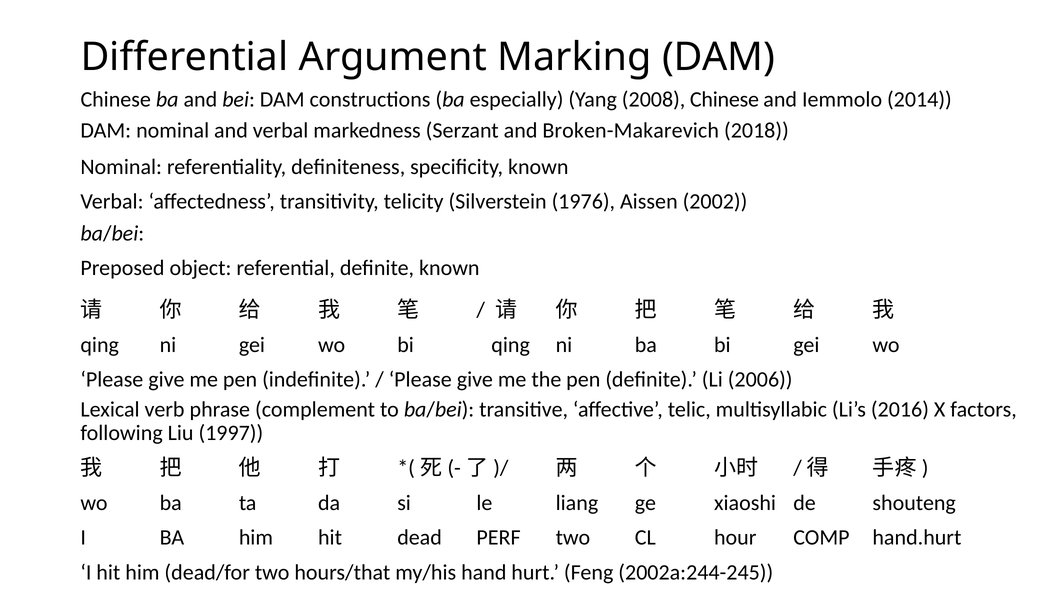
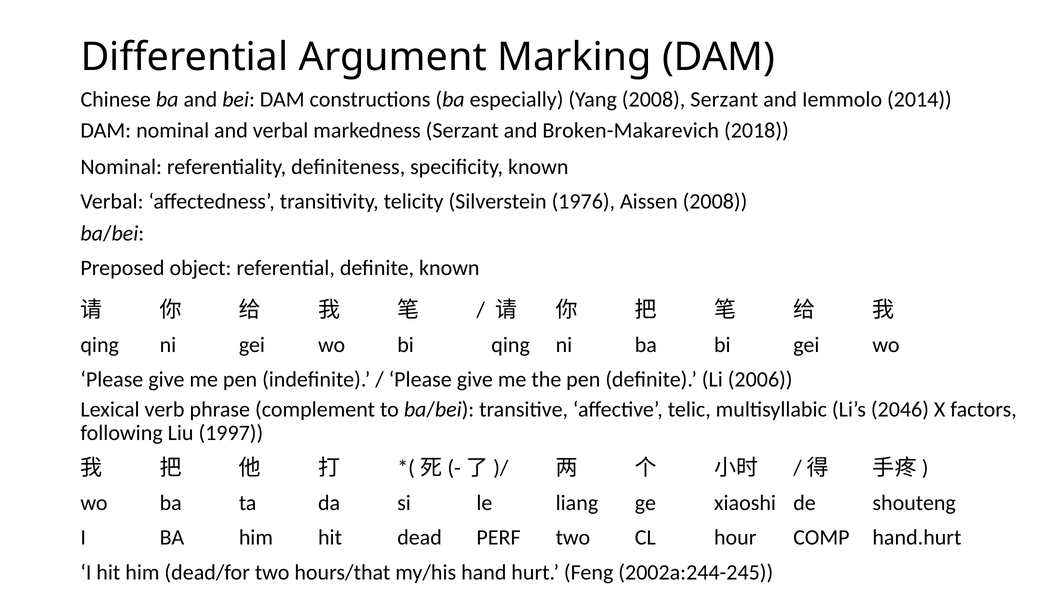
2008 Chinese: Chinese -> Serzant (724, 99)
Aissen 2002: 2002 -> 2008 (715, 202)
2016: 2016 -> 2046 (900, 409)
